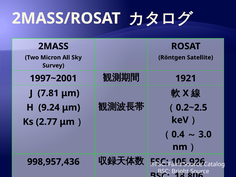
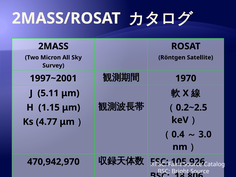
1921: 1921 -> 1970 (186, 78)
7.81: 7.81 -> 5.11 (48, 93)
9.24: 9.24 -> 1.15 (49, 107)
2.77: 2.77 -> 4.77 (47, 122)
998,957,436: 998,957,436 -> 470,942,970 (53, 162)
